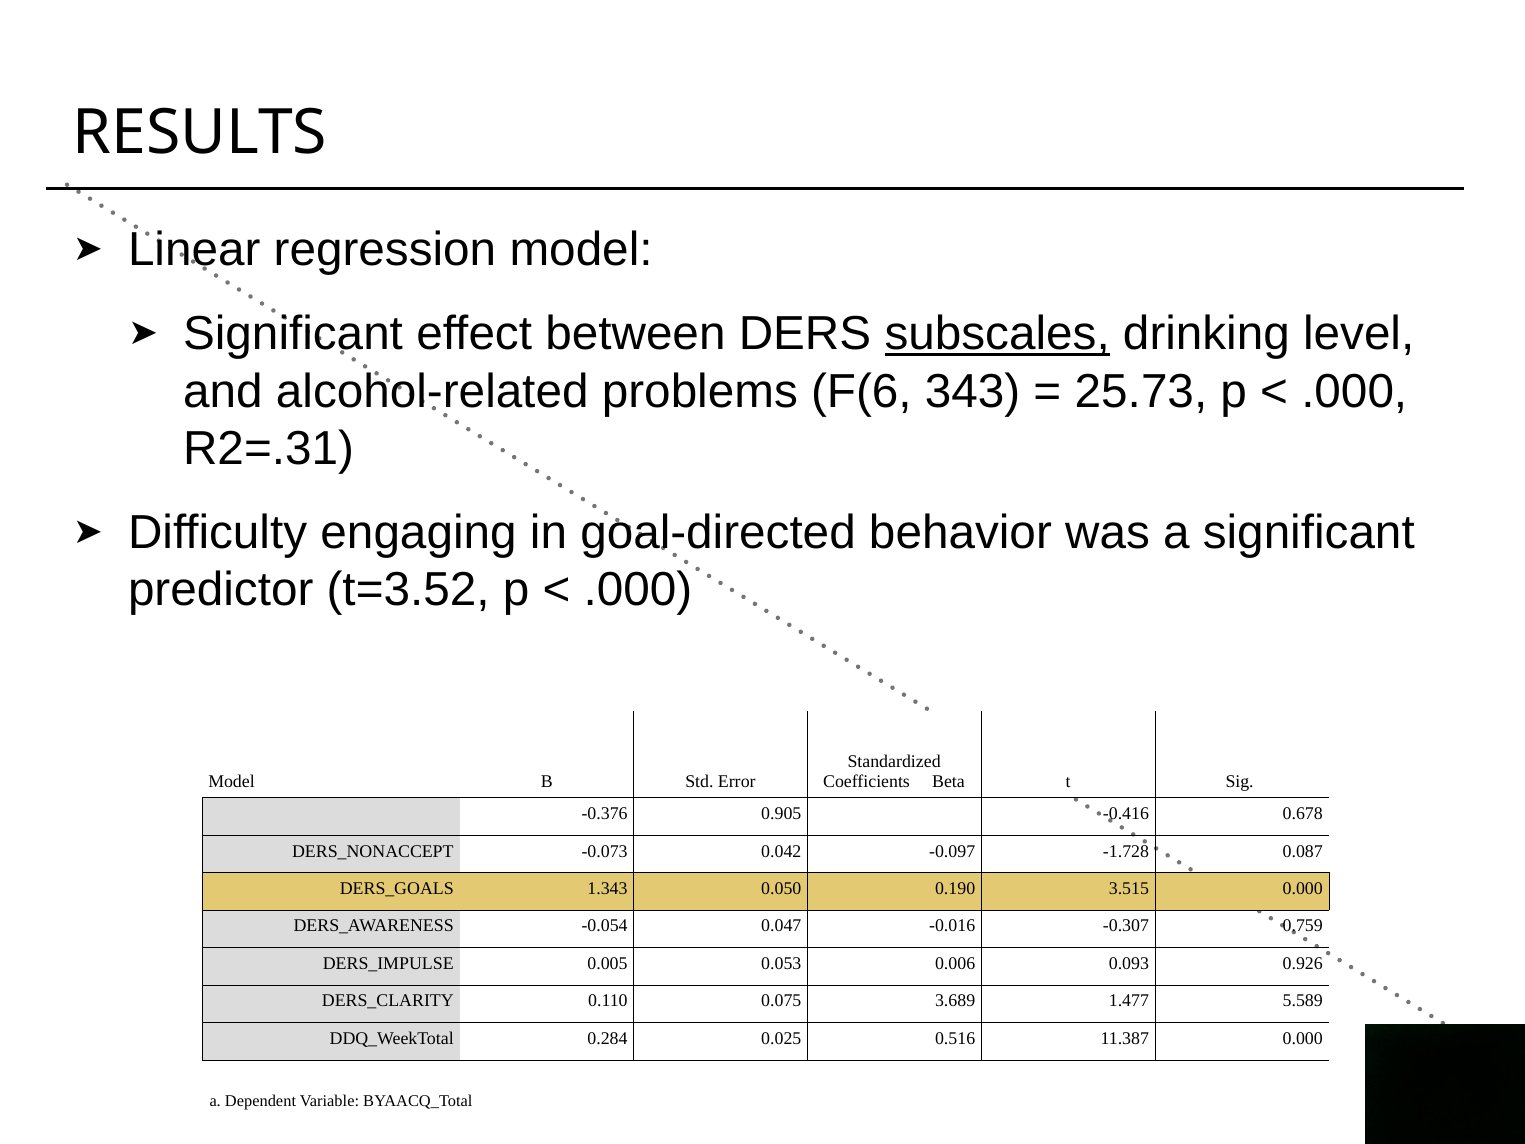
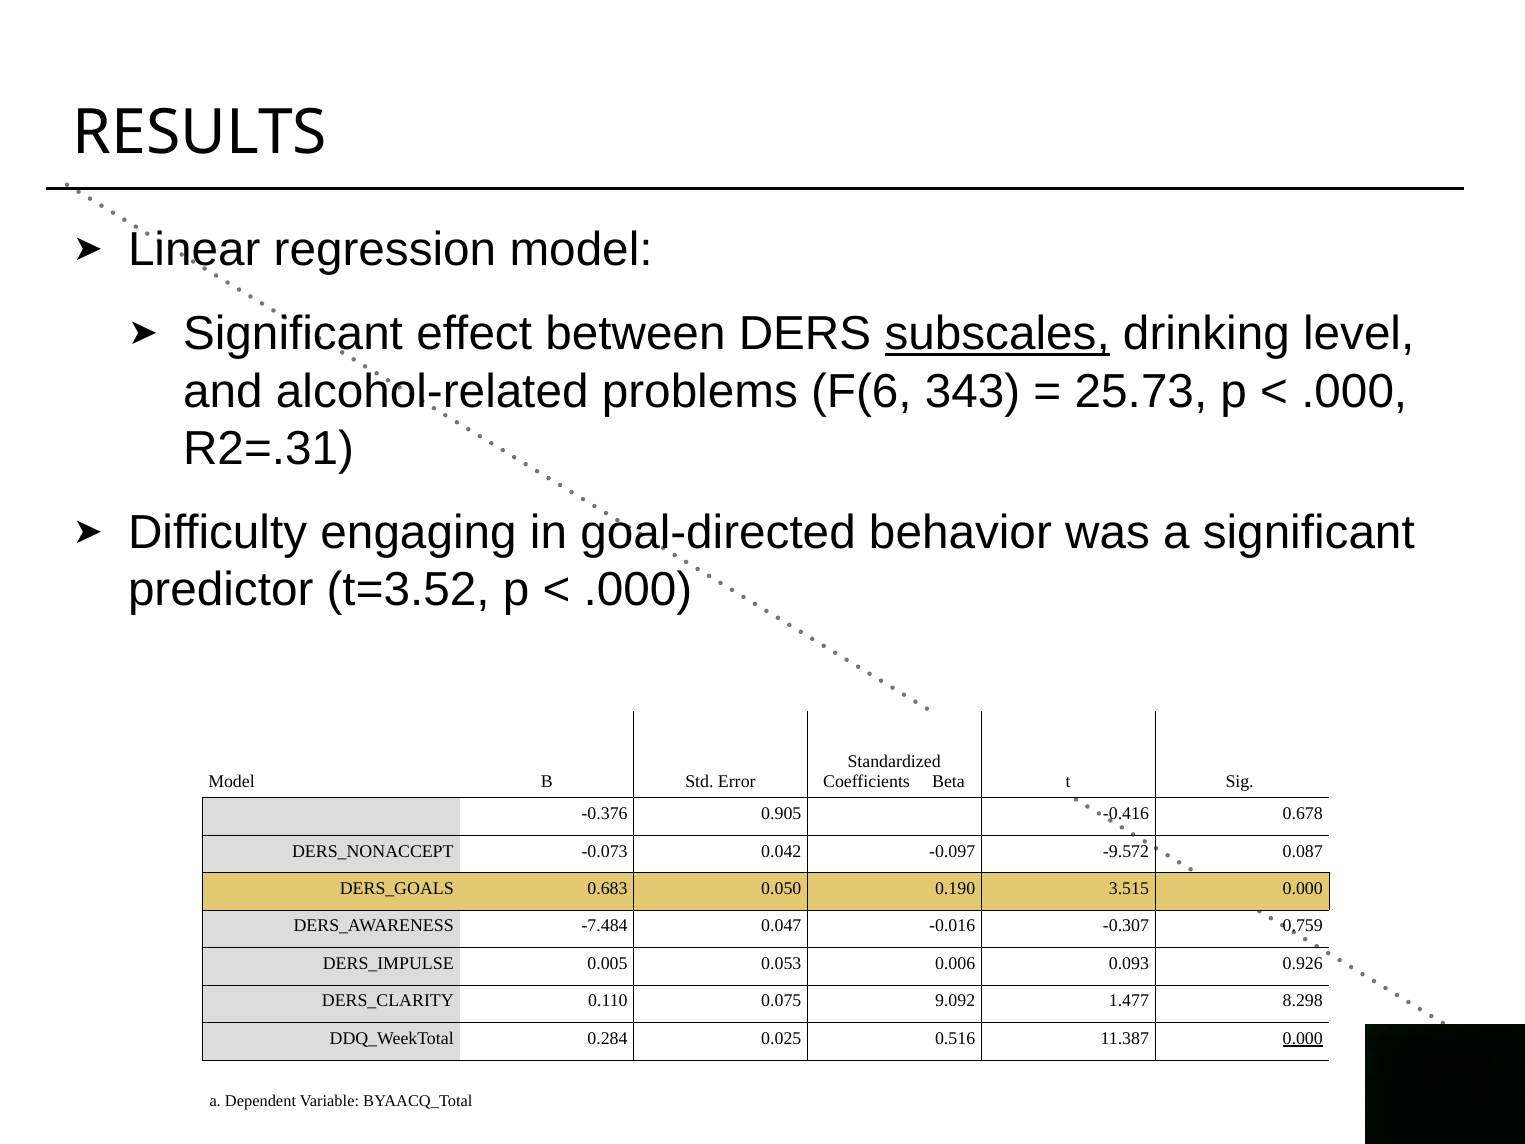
-1.728: -1.728 -> -9.572 (1126, 851)
1.343: 1.343 -> 0.683 (608, 888)
-0.054: -0.054 -> -7.484 (605, 926)
3.689: 3.689 -> 9.092 (955, 1001)
5.589: 5.589 -> 8.298 (1303, 1001)
0.000 underline: none -> present (1303, 1038)
